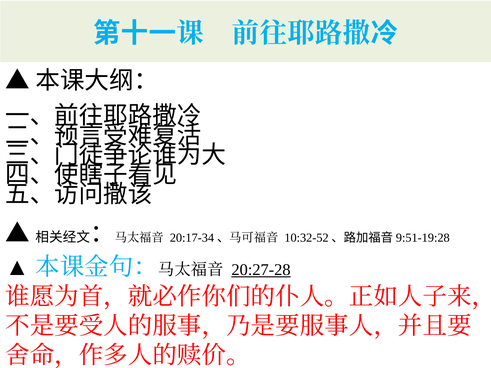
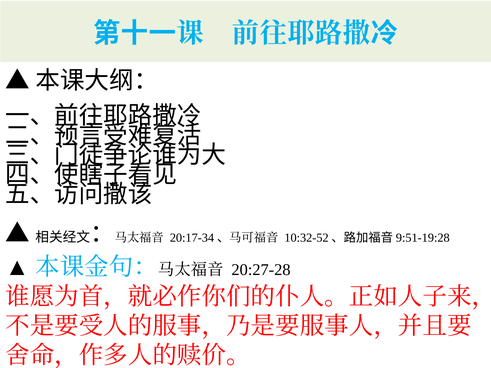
20:27-28 underline: present -> none (261, 270)
